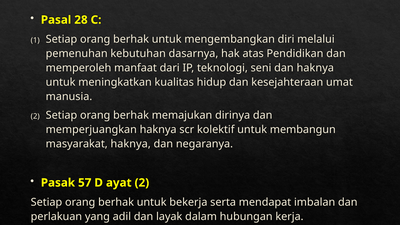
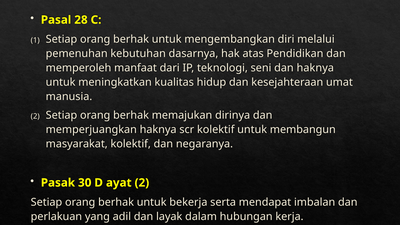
masyarakat haknya: haknya -> kolektif (131, 144)
57: 57 -> 30 (85, 183)
